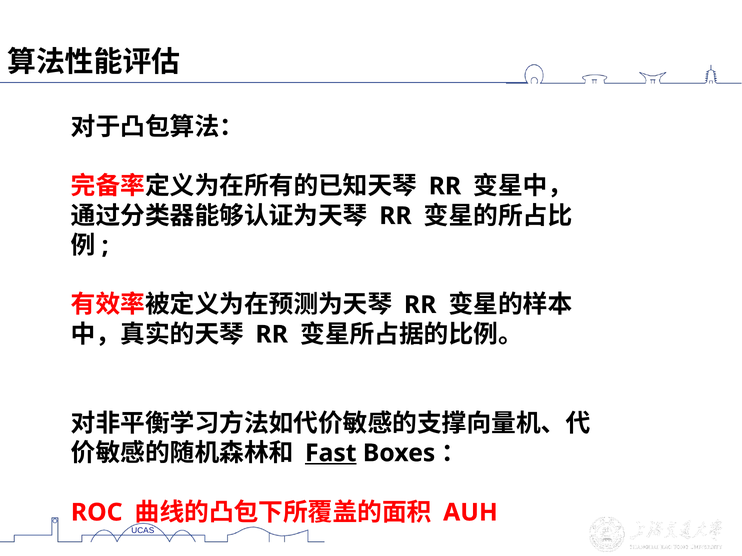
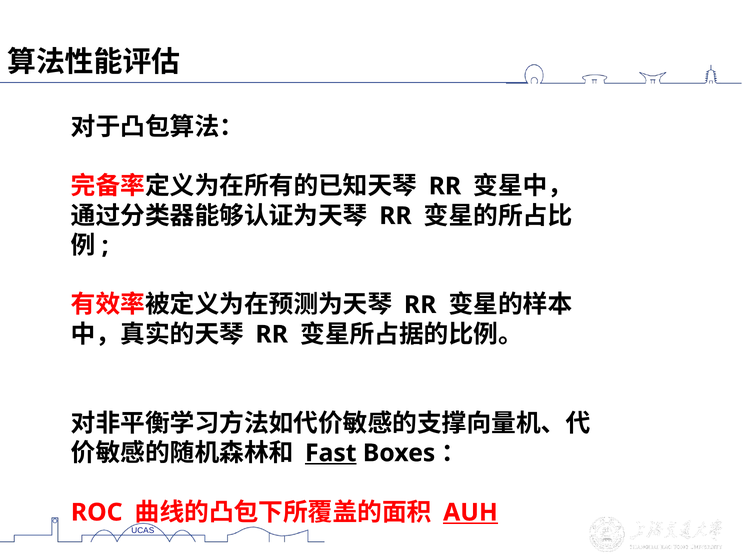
AUH underline: none -> present (470, 513)
